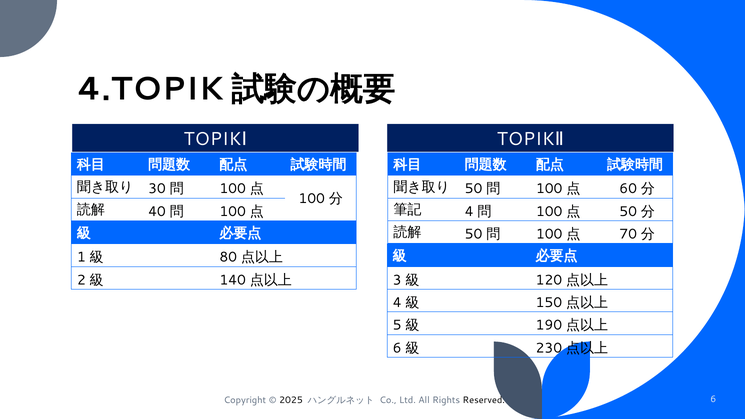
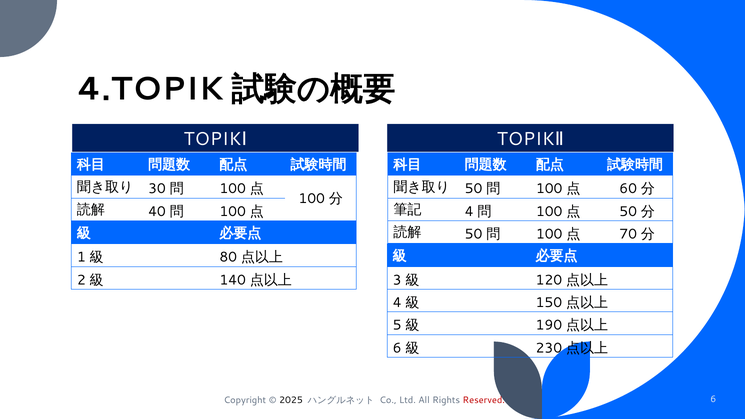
Reserved colour: black -> red (484, 400)
